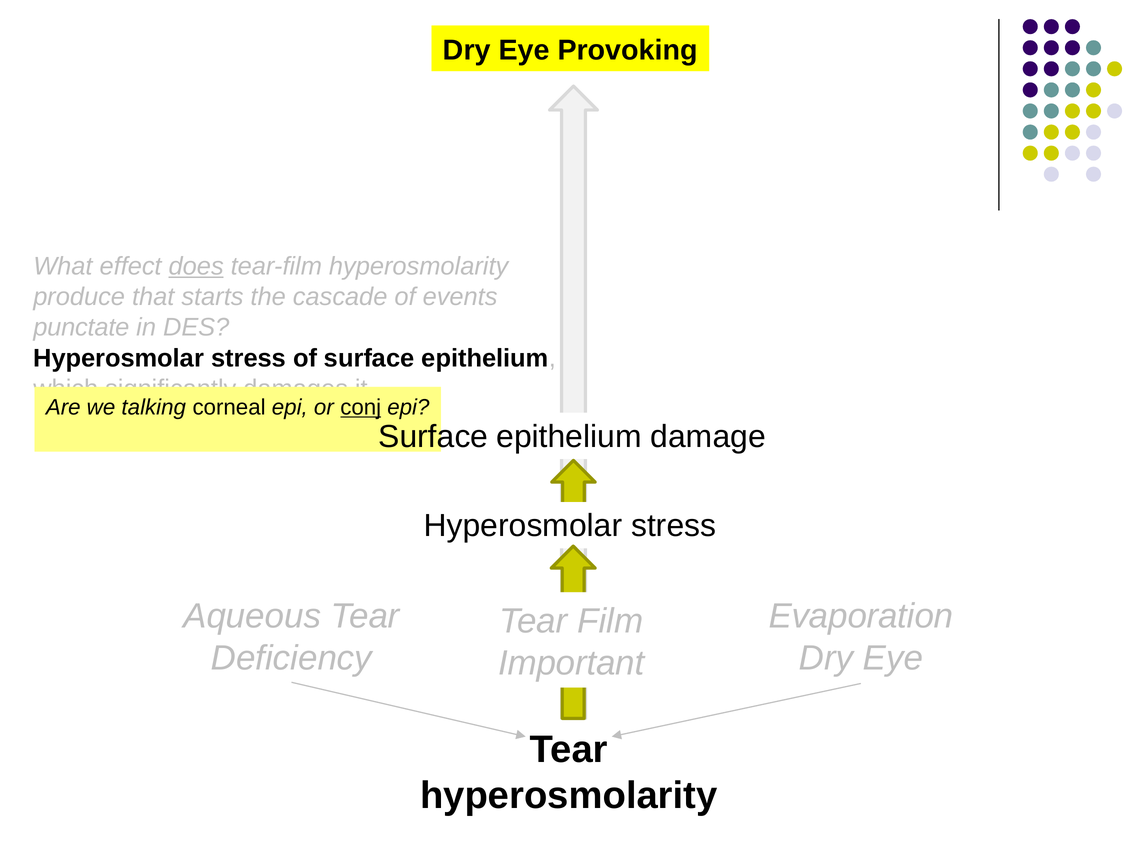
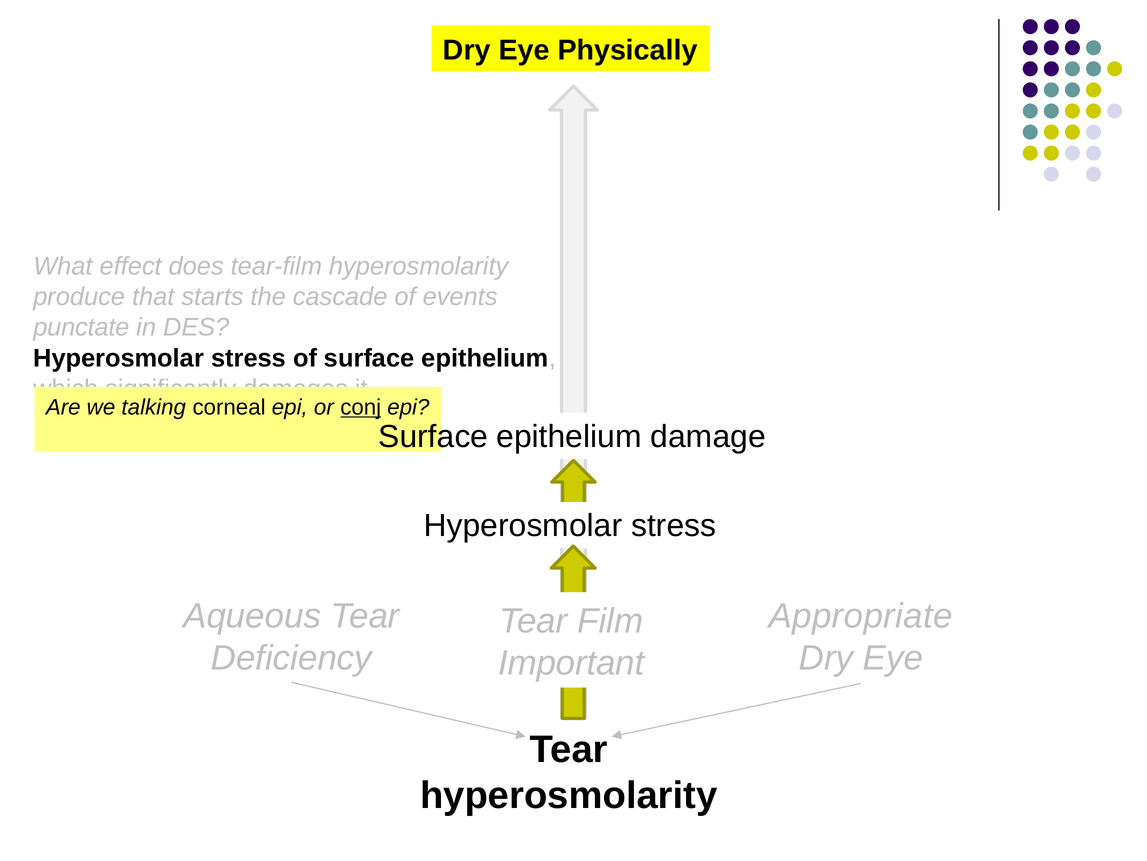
Provoking: Provoking -> Physically (628, 50)
does underline: present -> none (196, 266)
Evaporation: Evaporation -> Appropriate (861, 615)
